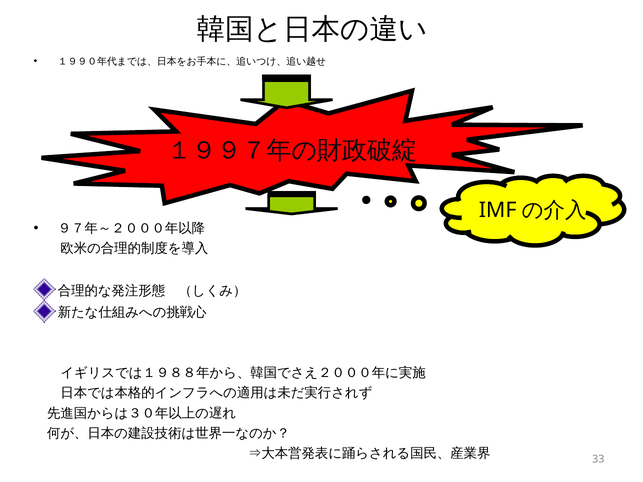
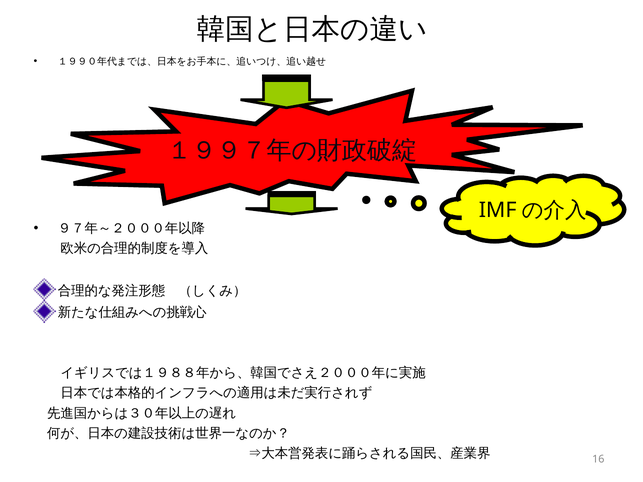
33: 33 -> 16 (598, 460)
